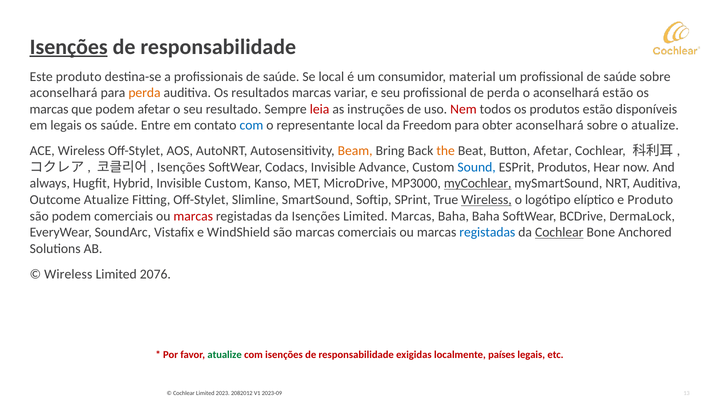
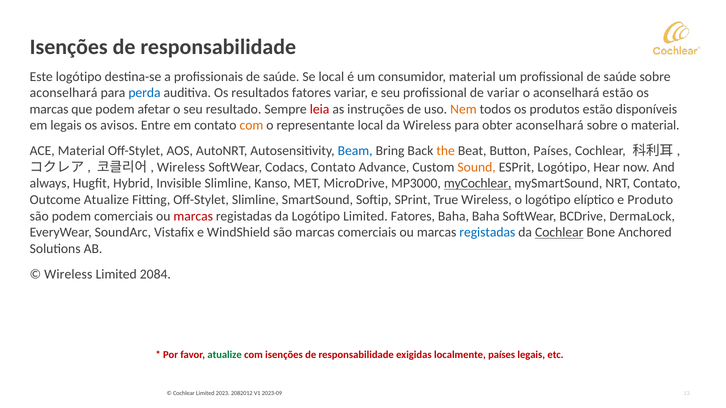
Isenções underline: present -> none (69, 47)
Este produto: produto -> logótipo (79, 77)
perda colour: orange -> blue (144, 93)
resultados marcas: marcas -> fatores (311, 93)
de perda: perda -> variar (503, 93)
Nem colour: red -> orange (463, 109)
os saúde: saúde -> avisos (119, 126)
com colour: blue -> orange (251, 126)
da Freedom: Freedom -> Wireless (427, 126)
o atualize: atualize -> material (655, 126)
ACE Wireless: Wireless -> Material (81, 151)
Beam colour: orange -> blue (355, 151)
Button Afetar: Afetar -> Países (553, 151)
Isenções: Isenções -> Wireless (181, 167)
Codacs Invisible: Invisible -> Contato (333, 167)
Sound colour: blue -> orange (477, 167)
ESPrit Produtos: Produtos -> Logótipo (564, 167)
Invisible Custom: Custom -> Slimline (228, 184)
NRT Auditiva: Auditiva -> Contato (657, 184)
Wireless underline: present -> none (486, 200)
da Isenções: Isenções -> Logótipo (316, 216)
Limited Marcas: Marcas -> Fatores (413, 216)
2076: 2076 -> 2084 (155, 274)
